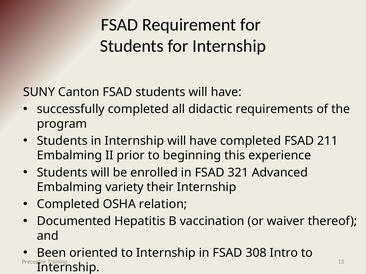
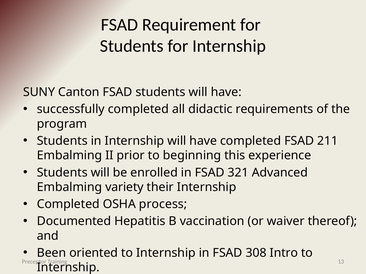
relation: relation -> process (163, 205)
